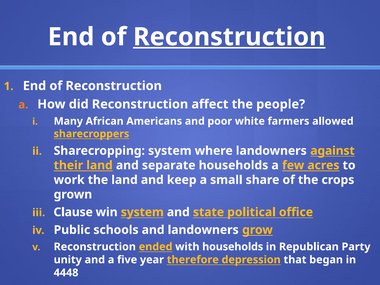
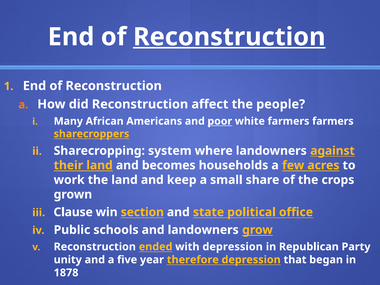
poor underline: none -> present (220, 121)
farmers allowed: allowed -> farmers (333, 121)
separate: separate -> becomes (169, 165)
win system: system -> section (142, 212)
with households: households -> depression (233, 247)
4448: 4448 -> 1878 (66, 273)
